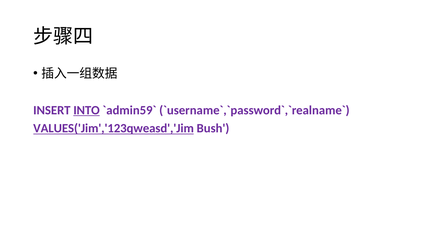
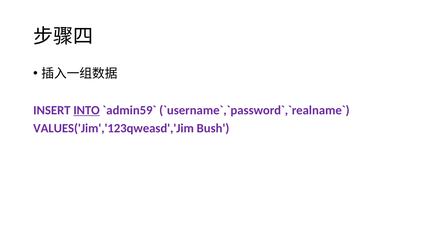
VALUES('Jim','123qweasd','Jim underline: present -> none (114, 129)
